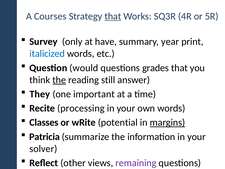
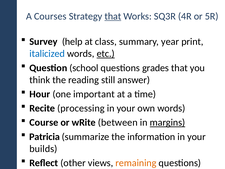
only: only -> help (72, 42)
have: have -> class (106, 42)
etc underline: none -> present (106, 54)
would: would -> school (84, 68)
the underline: present -> none (59, 80)
They: They -> Hour (40, 94)
Classes: Classes -> Course (44, 122)
potential: potential -> between (118, 122)
solver: solver -> builds (43, 149)
remaining colour: purple -> orange (136, 163)
